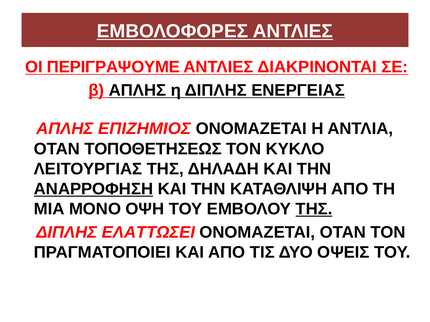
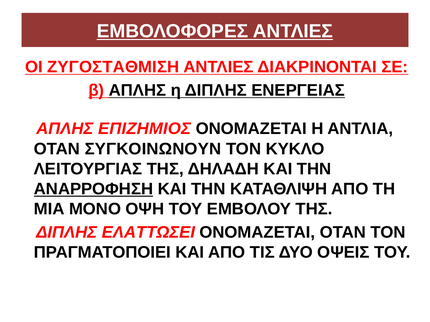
ΠΕΡΙΓΡΑΨΟΥΜΕ: ΠΕΡΙΓΡΑΨΟΥΜΕ -> ΖΥΓΟΣΤΑΘΜΙΣΗ (113, 67)
ΤΟΠΟΘΕΤΗΣΕΩΣ: ΤΟΠΟΘΕΤΗΣΕΩΣ -> ΣΥΓΚΟΙΝΩΝΟΥΝ (153, 149)
ΤΗΣ underline: present -> none (314, 209)
